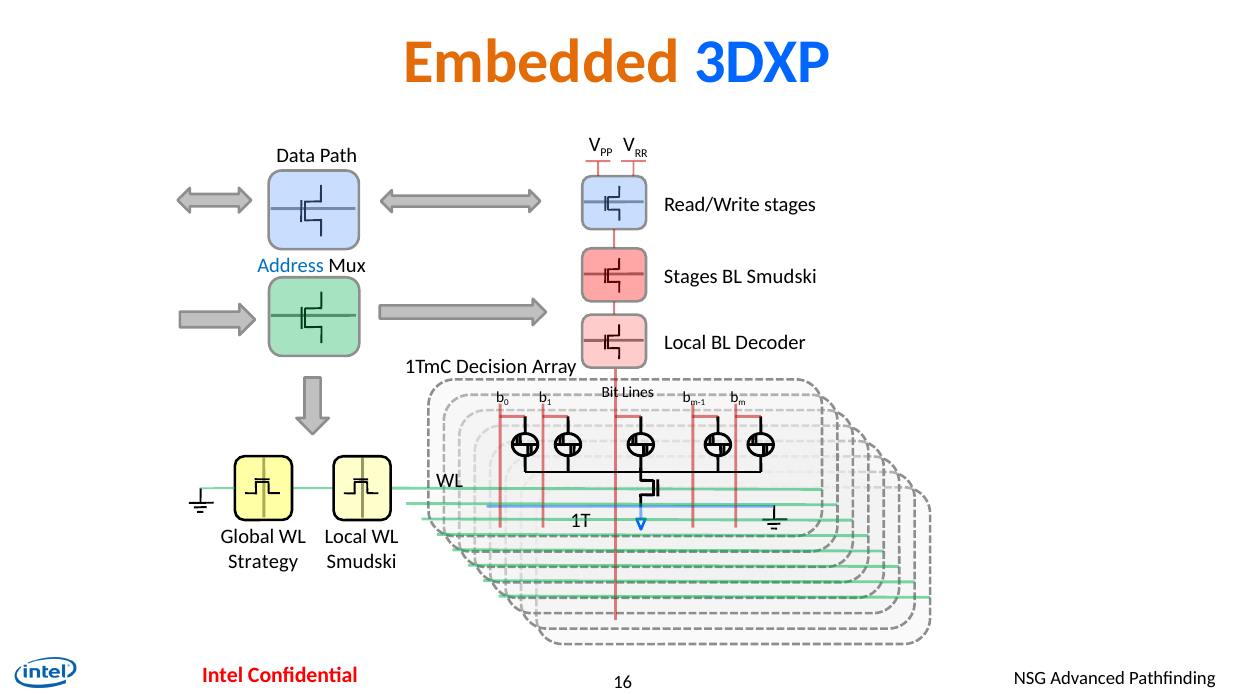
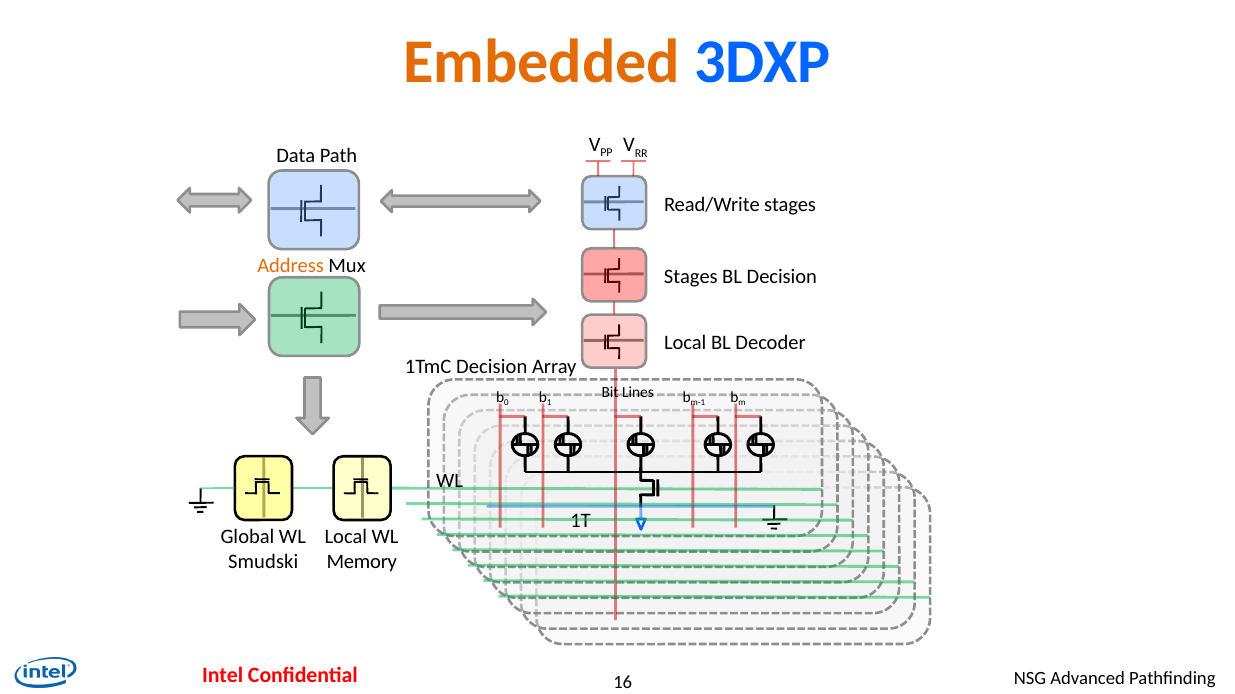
Address colour: blue -> orange (291, 266)
BL Smudski: Smudski -> Decision (782, 277)
Strategy: Strategy -> Smudski (263, 562)
Smudski: Smudski -> Memory (362, 562)
